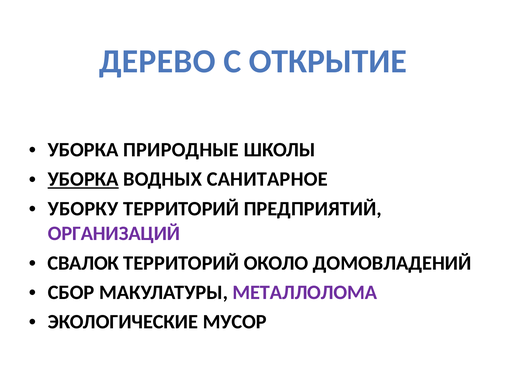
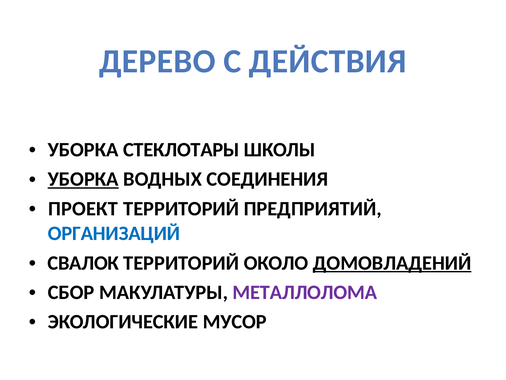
ОТКРЫТИЕ: ОТКРЫТИЕ -> ДЕЙСТВИЯ (328, 61)
ПРИРОДНЫЕ: ПРИРОДНЫЕ -> СТЕКЛОТАРЫ (181, 150)
САНИТАРНОЕ: САНИТАРНОЕ -> СОЕДИНЕНИЯ (267, 179)
УБОРКУ: УБОРКУ -> ПРОЕКТ (83, 208)
ОРГАНИЗАЦИЙ colour: purple -> blue (114, 233)
ДОМОВЛАДЕНИЙ underline: none -> present (392, 263)
